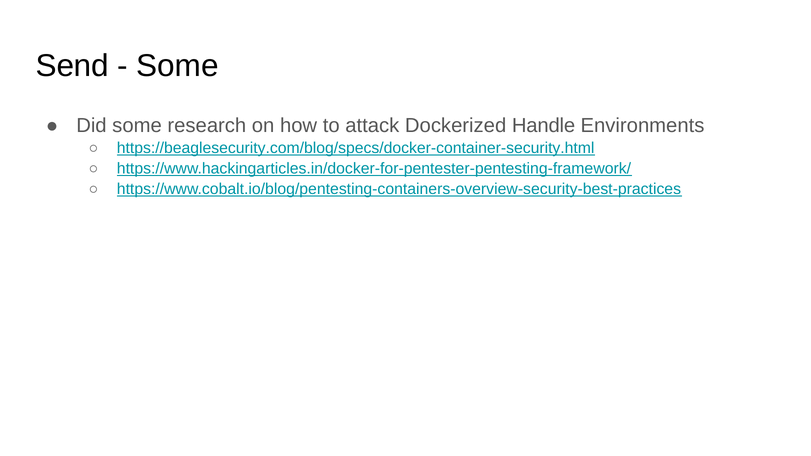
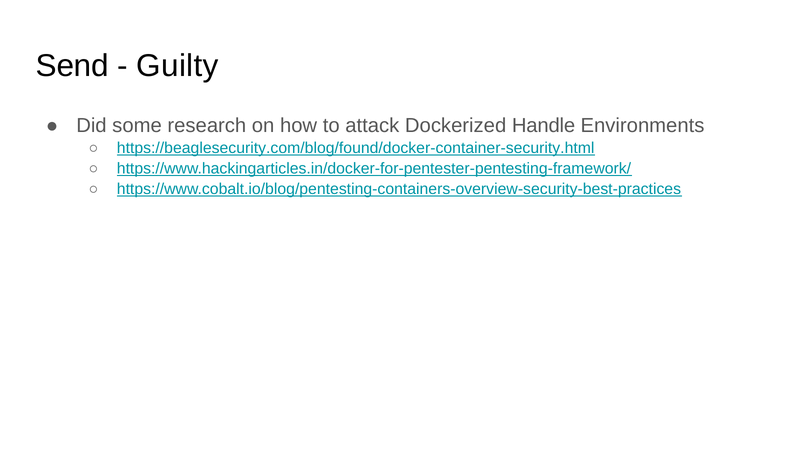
Some: Some -> Guilty (177, 66)
https://beaglesecurity.com/blog/specs/docker-container-security.html: https://beaglesecurity.com/blog/specs/docker-container-security.html -> https://beaglesecurity.com/blog/found/docker-container-security.html (356, 148)
